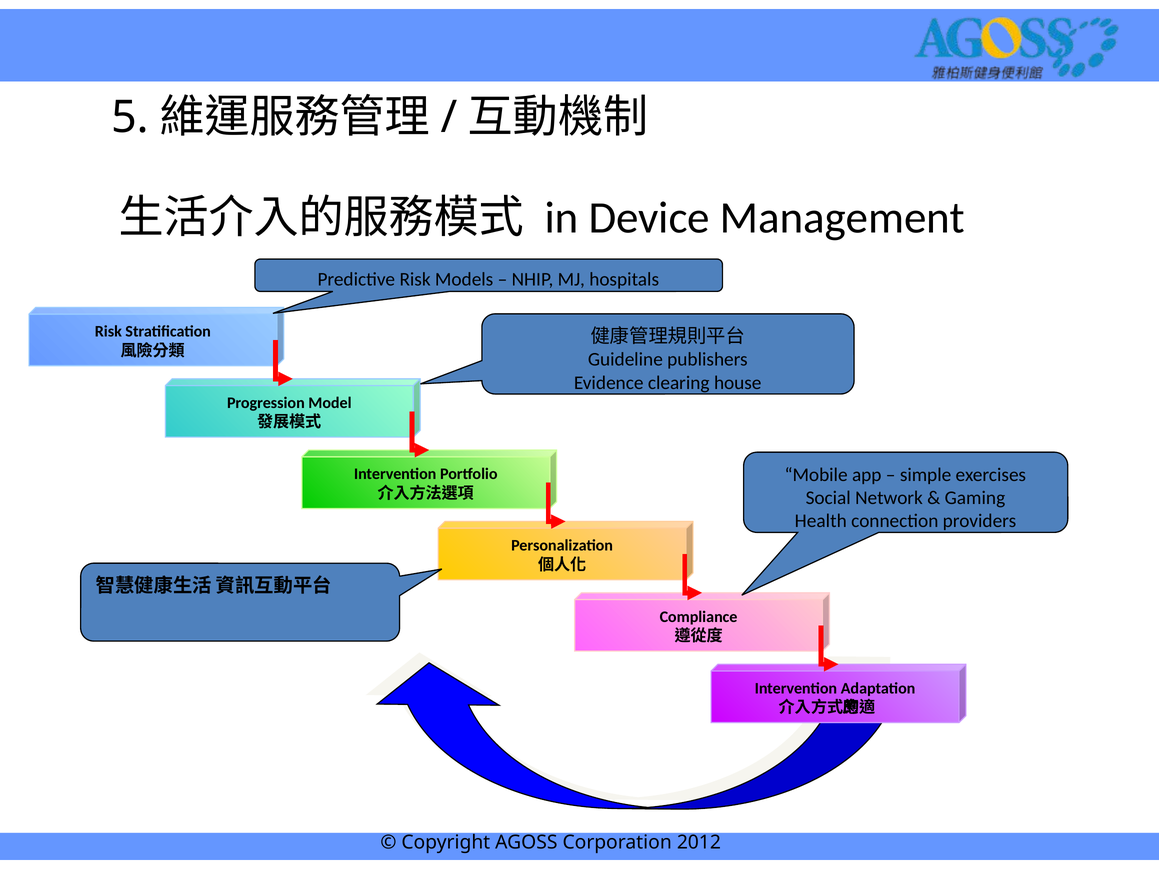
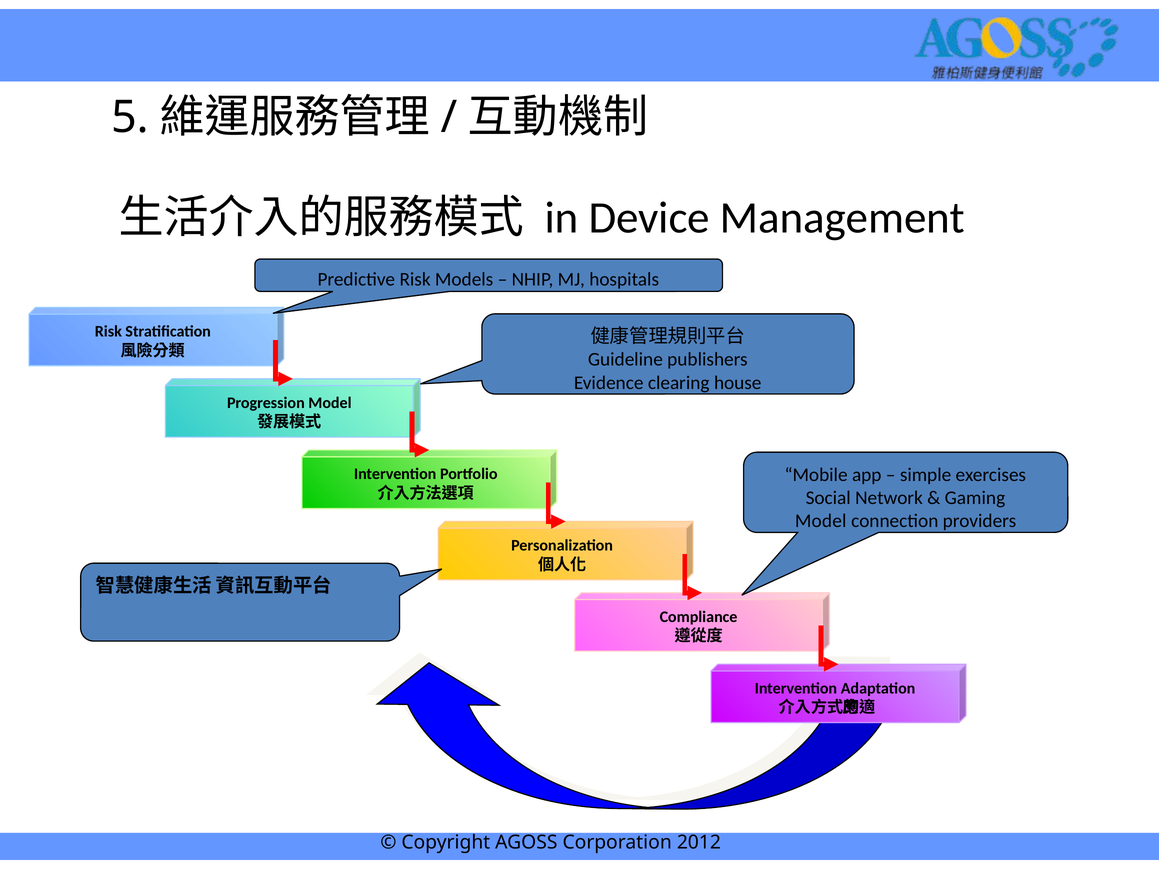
Health: Health -> Model (821, 521)
